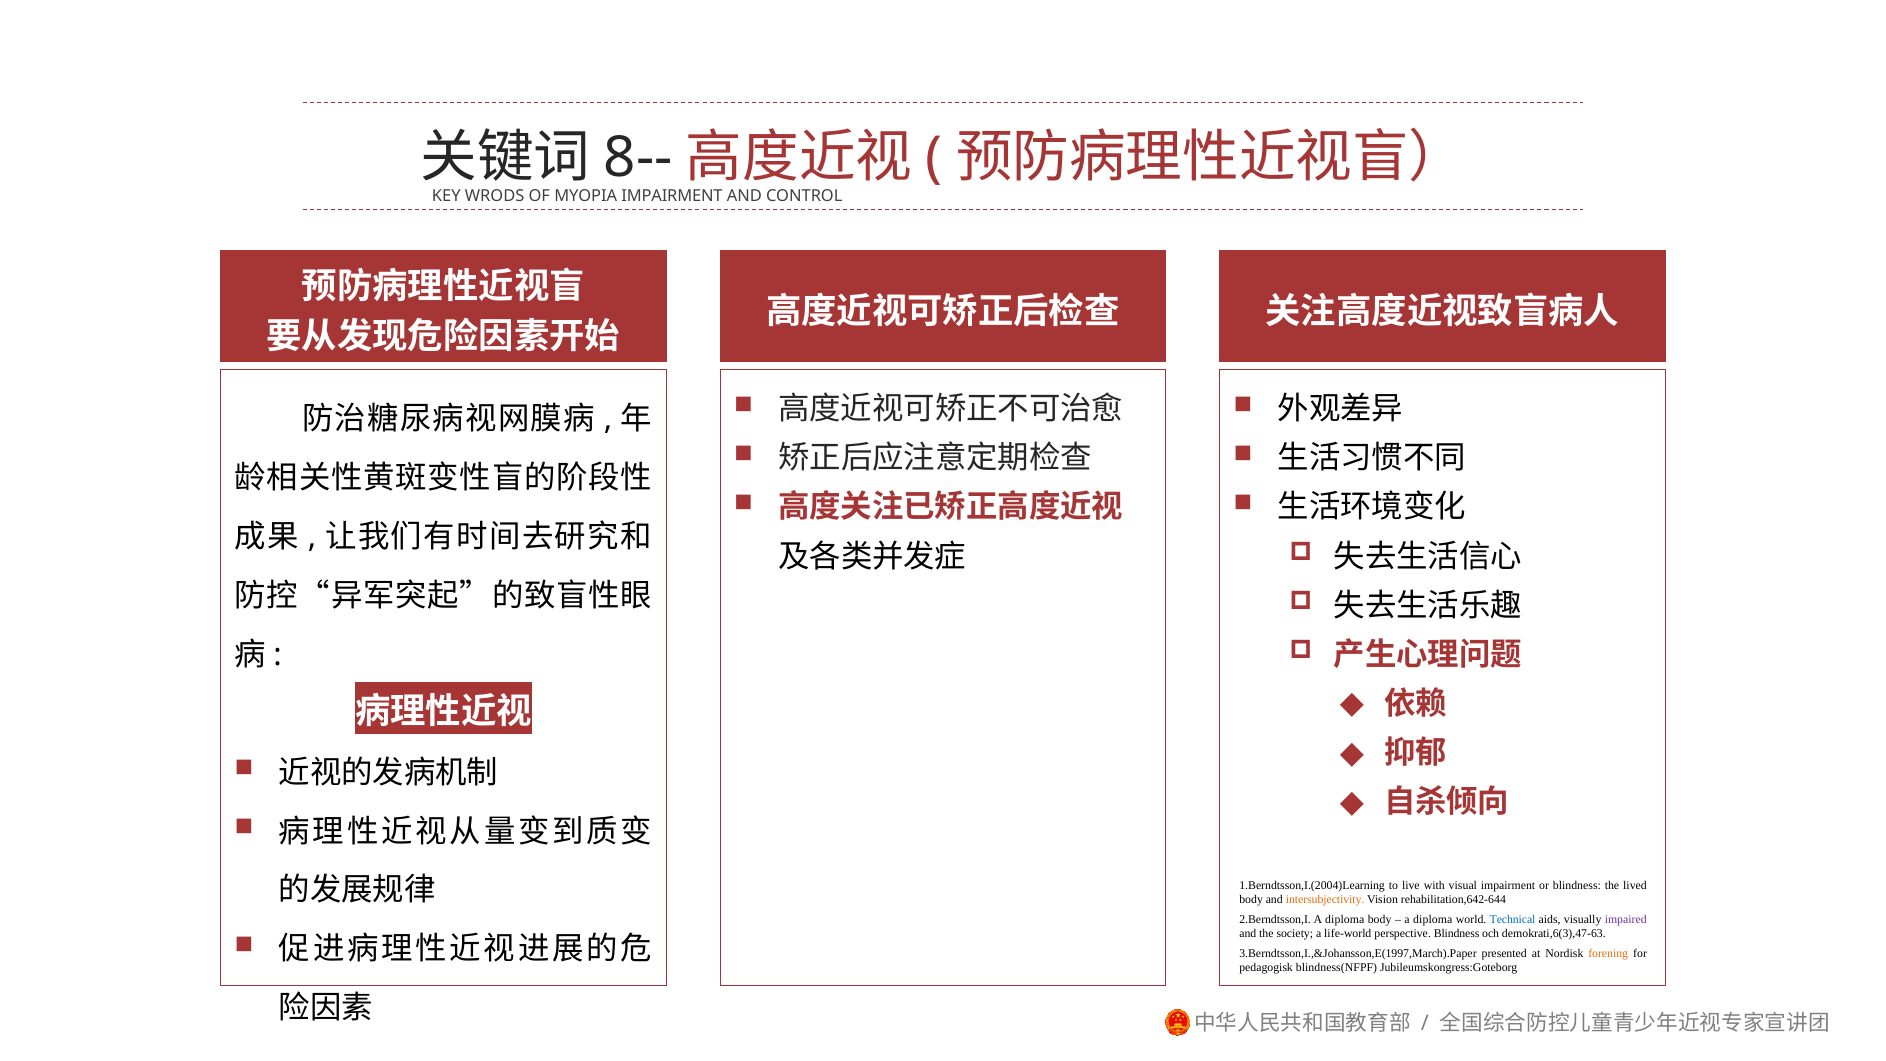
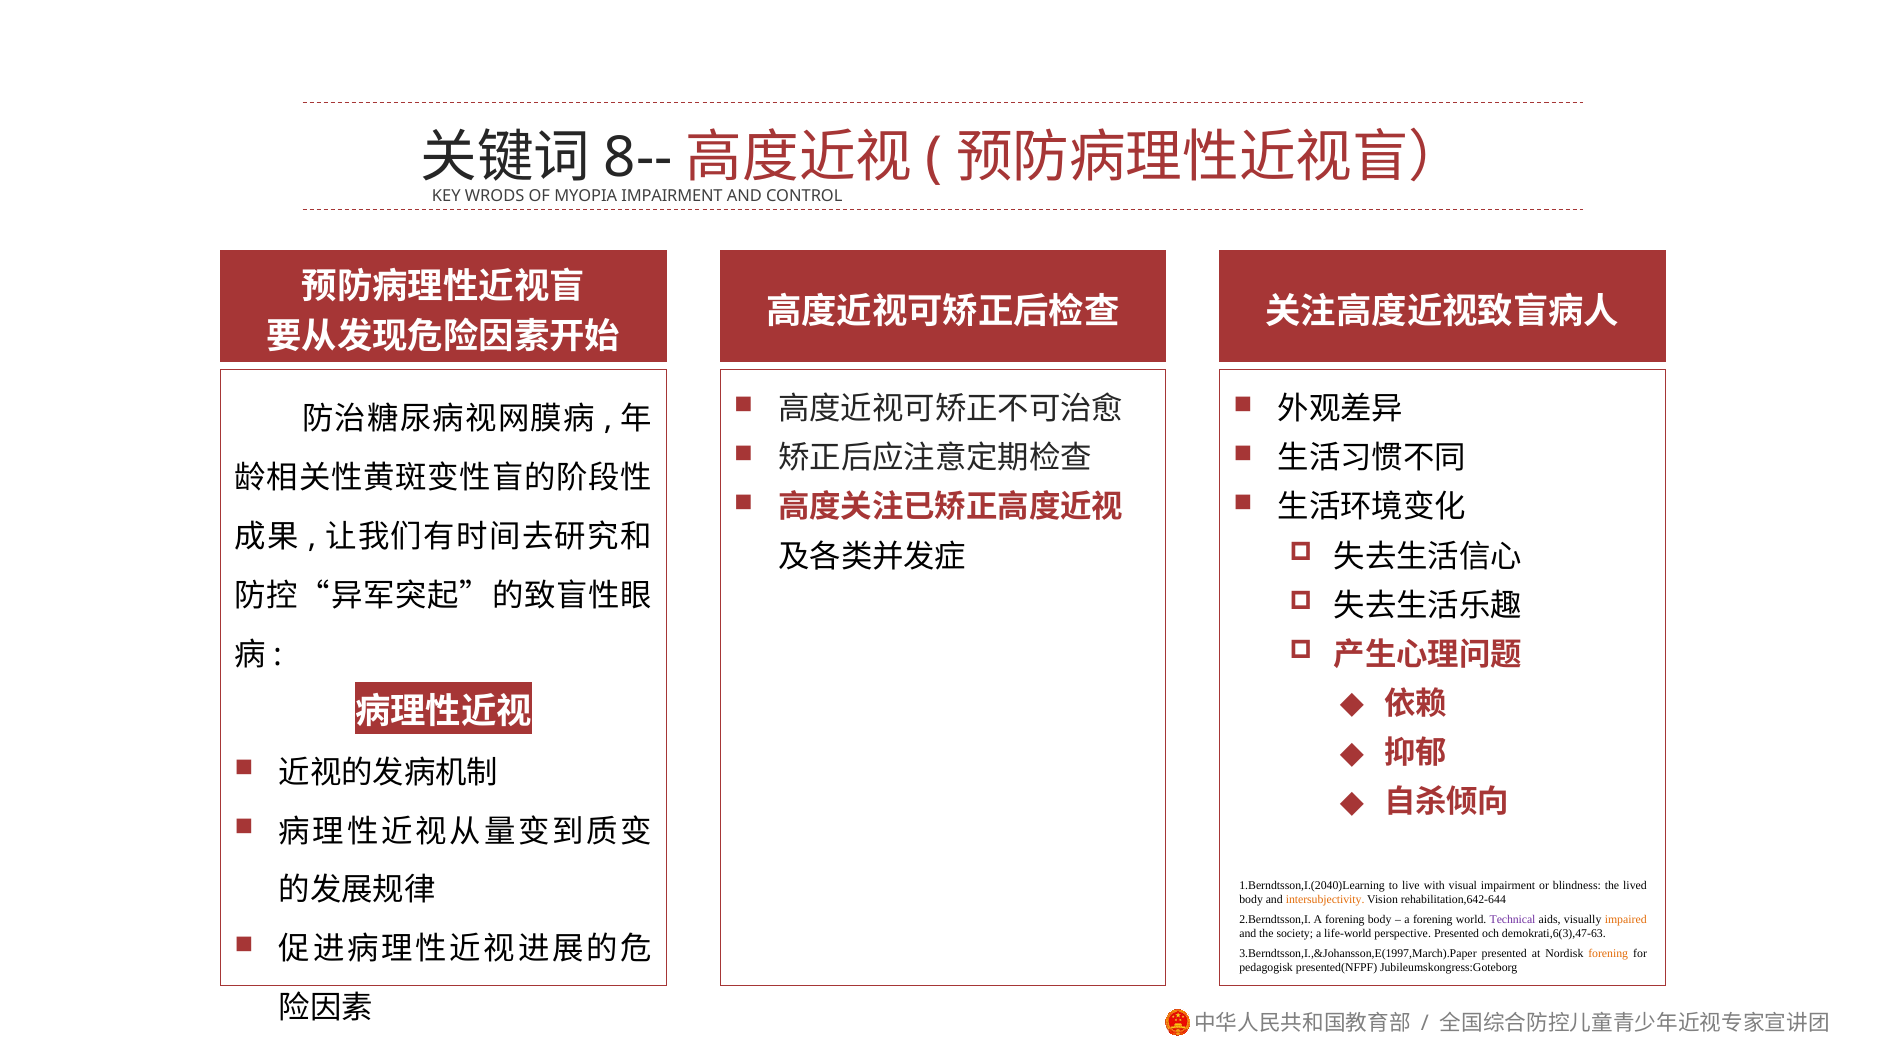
1.Berndtsson,I.(2004)Learning: 1.Berndtsson,I.(2004)Learning -> 1.Berndtsson,I.(2040)Learning (1312, 885)
2.Berndtsson,I A diploma: diploma -> forening (1345, 920)
diploma: diploma -> forening (1433, 920)
Technical colour: blue -> purple (1513, 920)
impaired colour: purple -> orange (1626, 920)
perspective Blindness: Blindness -> Presented (1457, 934)
blindness(NFPF: blindness(NFPF -> presented(NFPF (1337, 968)
